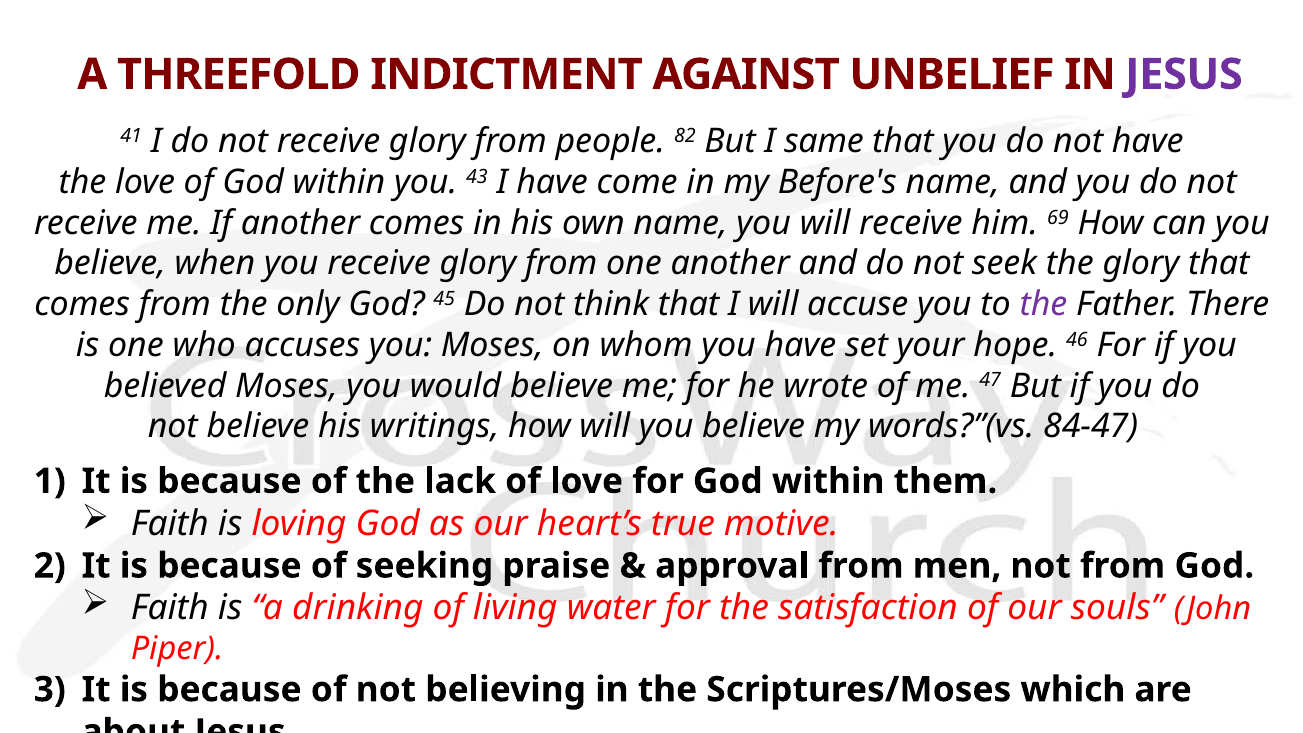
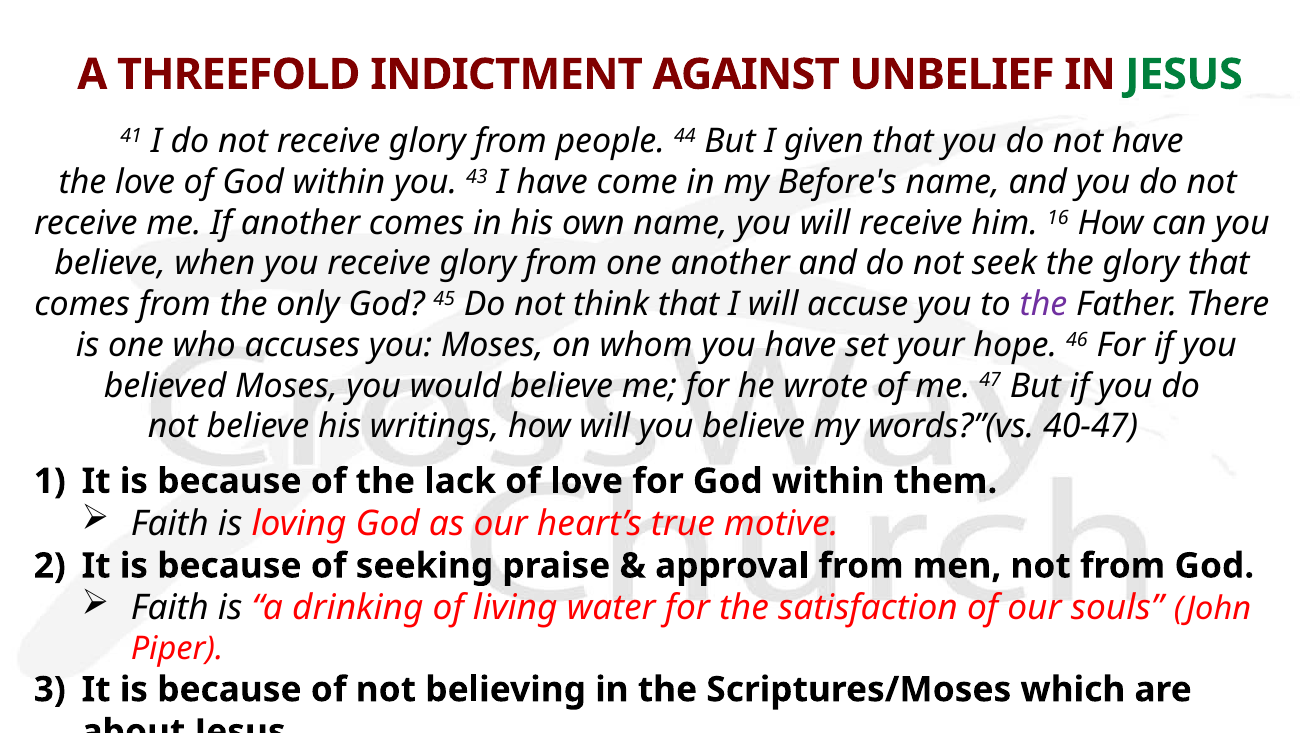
JESUS colour: purple -> green (1184, 75)
82: 82 -> 44 (685, 136)
same: same -> given (824, 142)
69: 69 -> 16 (1058, 218)
84-47: 84-47 -> 40-47 (1091, 427)
